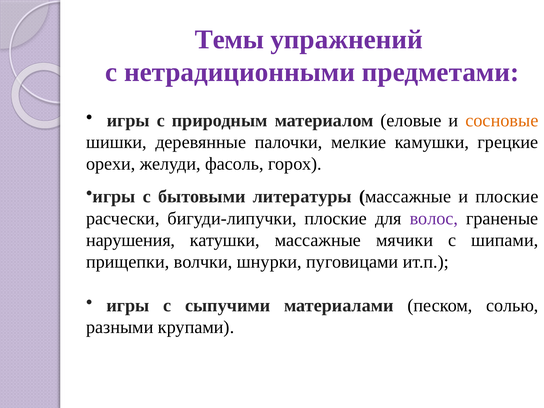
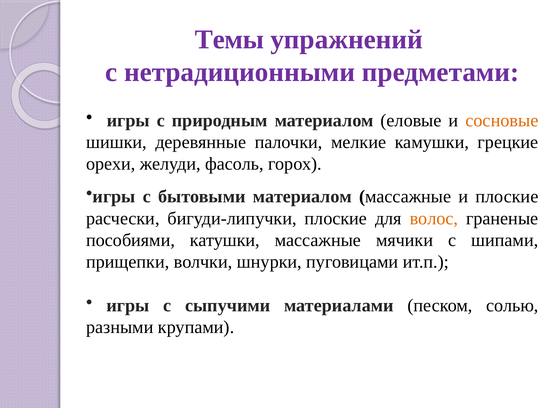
бытовыми литературы: литературы -> материалом (302, 197)
волос colour: purple -> orange (434, 218)
нарушения: нарушения -> пособиями (131, 240)
